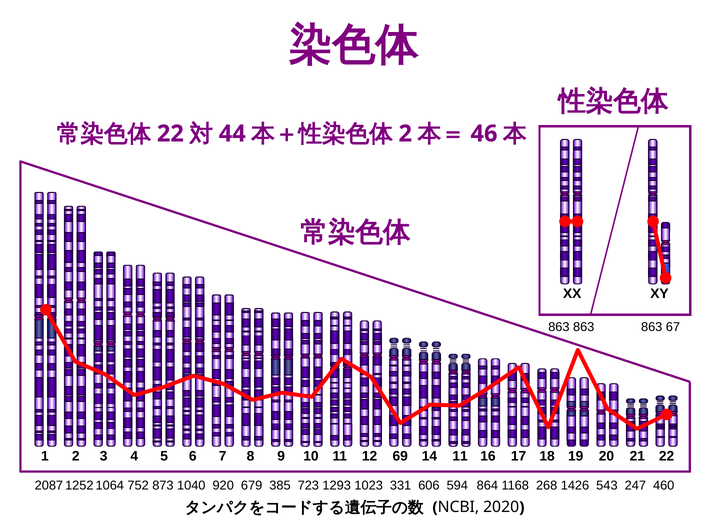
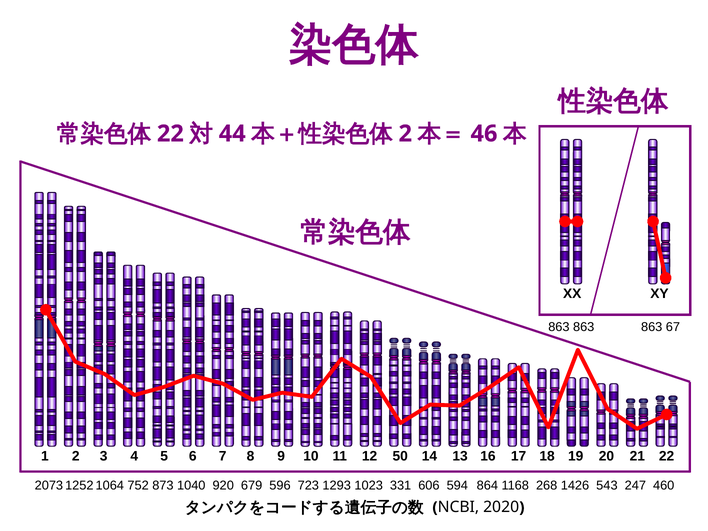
69: 69 -> 50 (400, 456)
14 11: 11 -> 13 (460, 456)
2087: 2087 -> 2073 (49, 486)
385: 385 -> 596 (280, 486)
